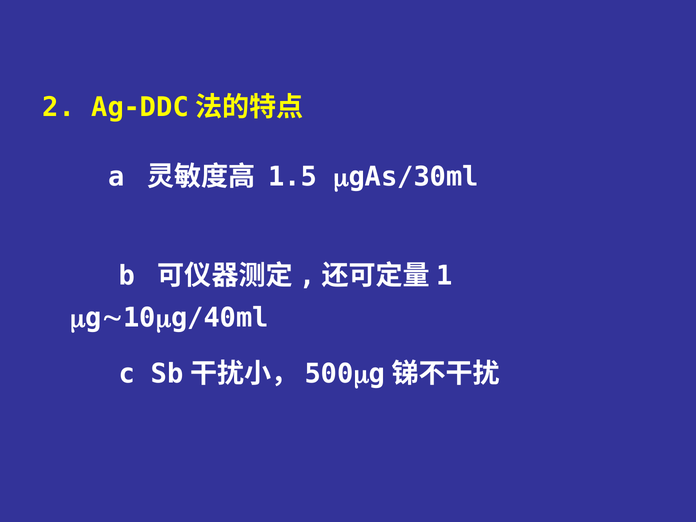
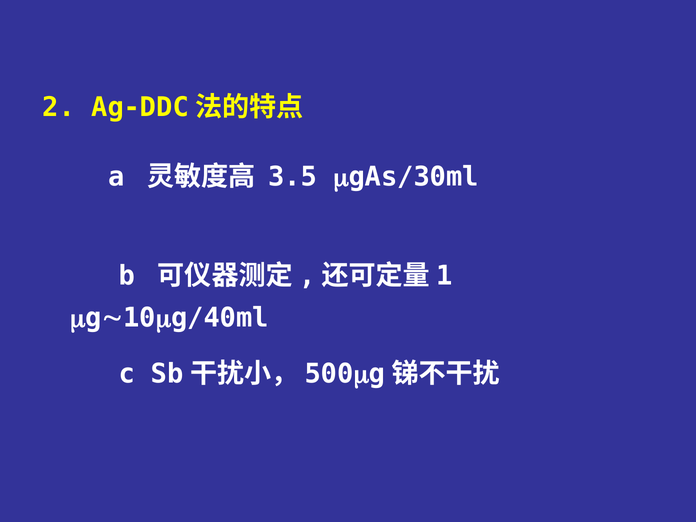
1.5: 1.5 -> 3.5 (292, 177)
